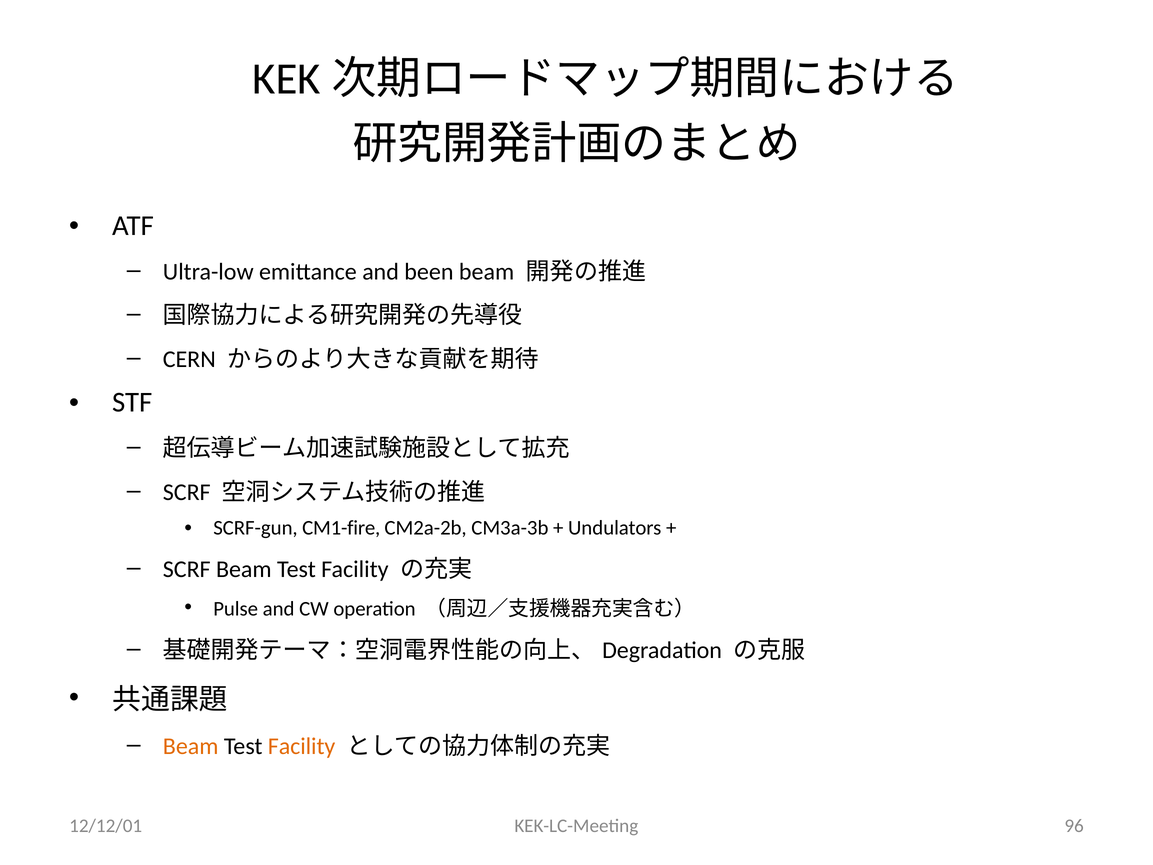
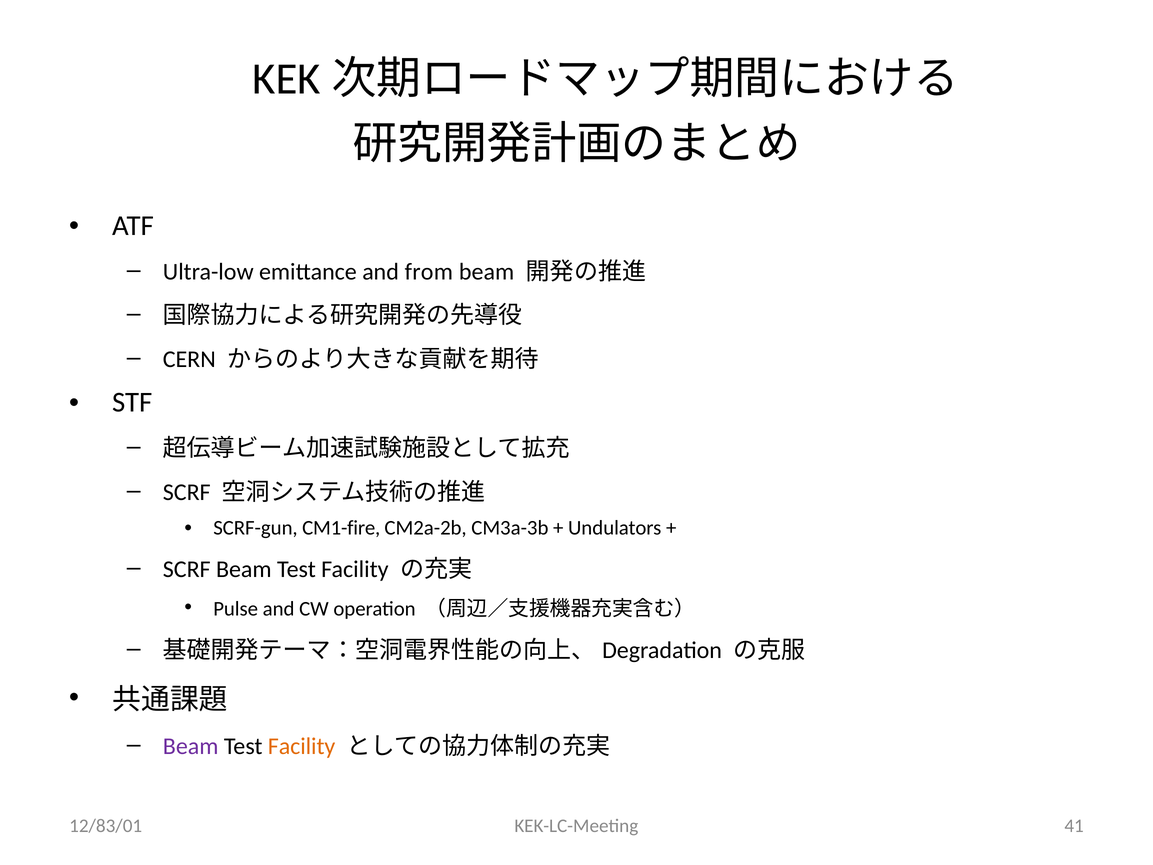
been: been -> from (429, 272)
Beam colour: orange -> purple (191, 746)
12/12/01: 12/12/01 -> 12/83/01 (106, 826)
96: 96 -> 41 (1074, 826)
